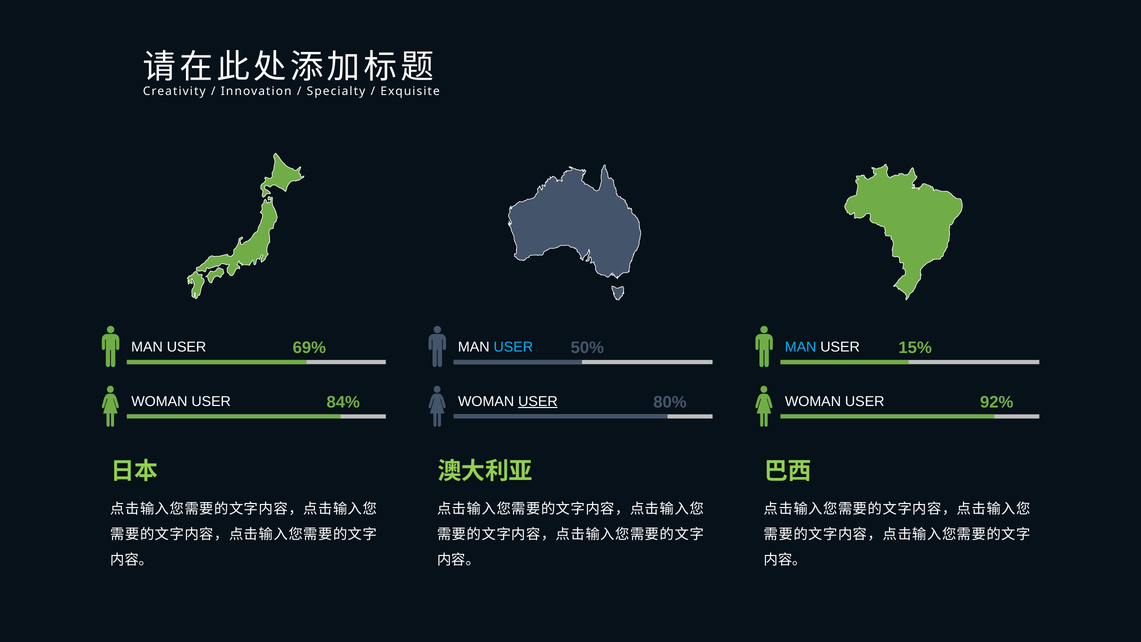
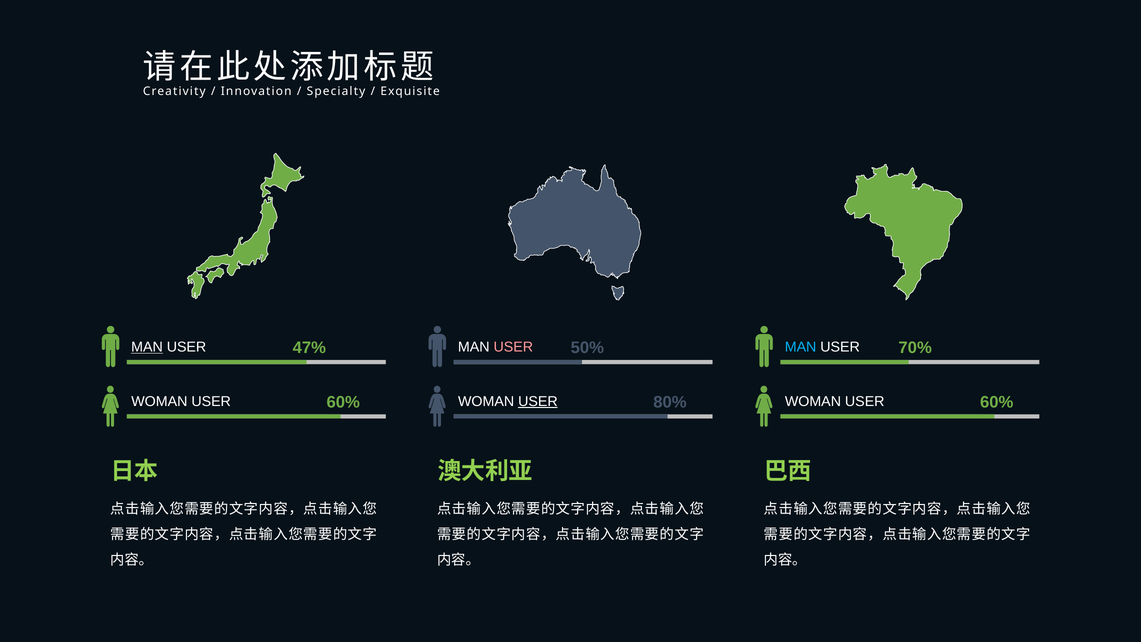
MAN underline: none -> present (147, 347)
69%: 69% -> 47% (309, 348)
USER colour: light blue -> pink (513, 347)
15%: 15% -> 70% (915, 348)
84%: 84% -> 60% (343, 402)
92%: 92% -> 60% (997, 402)
